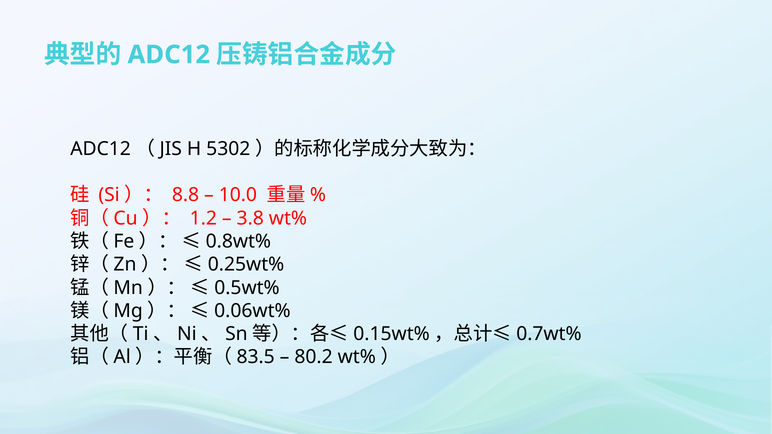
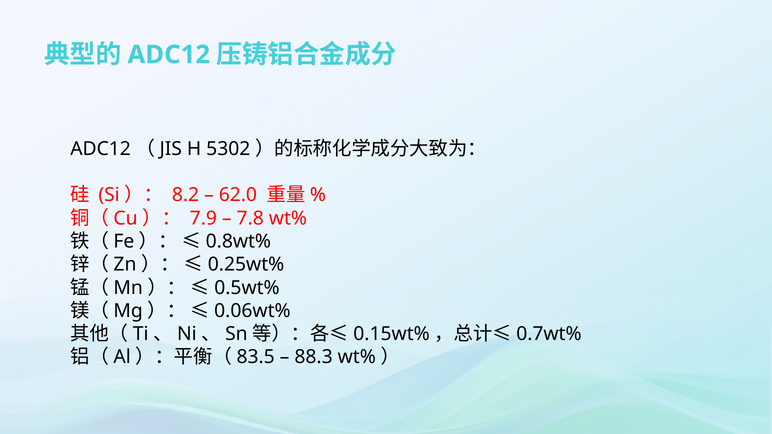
8.8: 8.8 -> 8.2 (186, 195)
10.0: 10.0 -> 62.0 (238, 195)
1.2: 1.2 -> 7.9 (203, 218)
3.8: 3.8 -> 7.8 (250, 218)
80.2: 80.2 -> 88.3 (314, 357)
